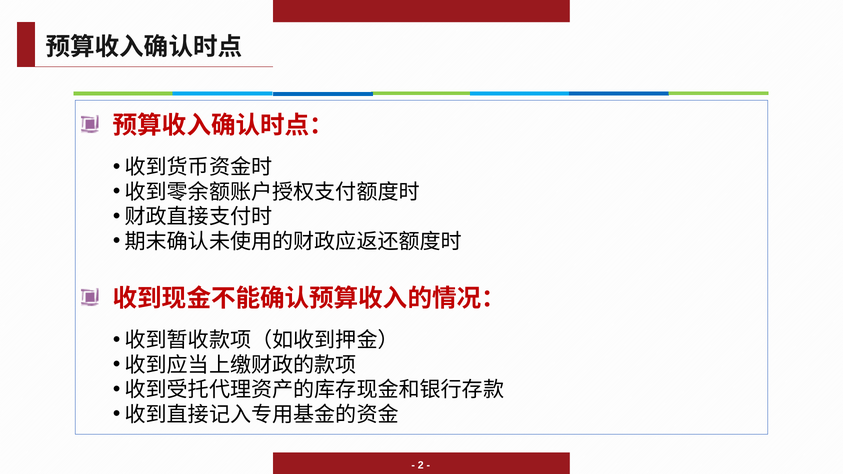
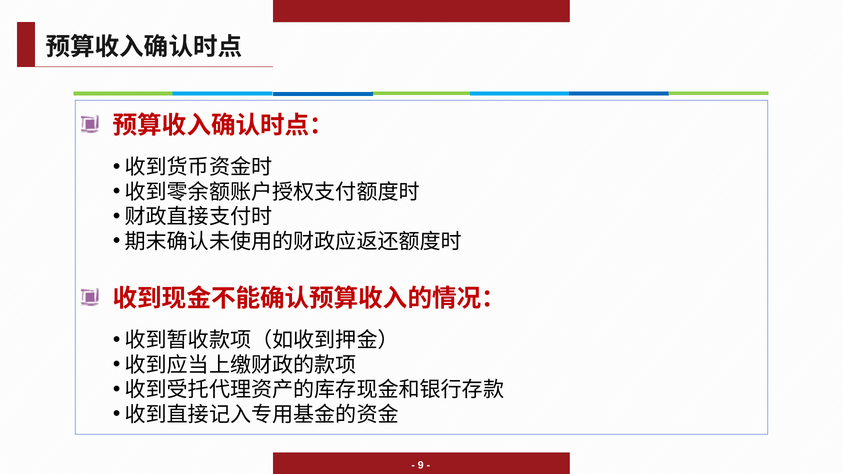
2: 2 -> 9 (421, 466)
